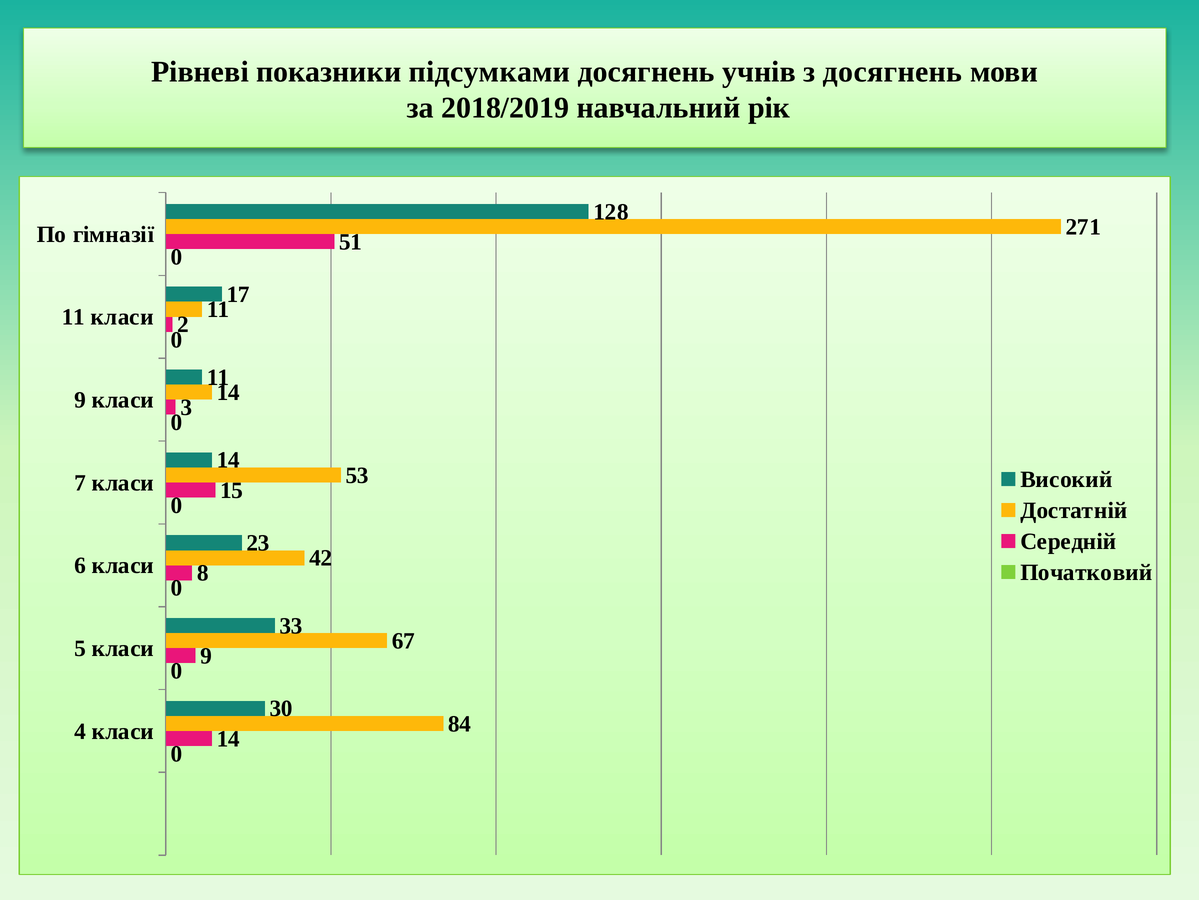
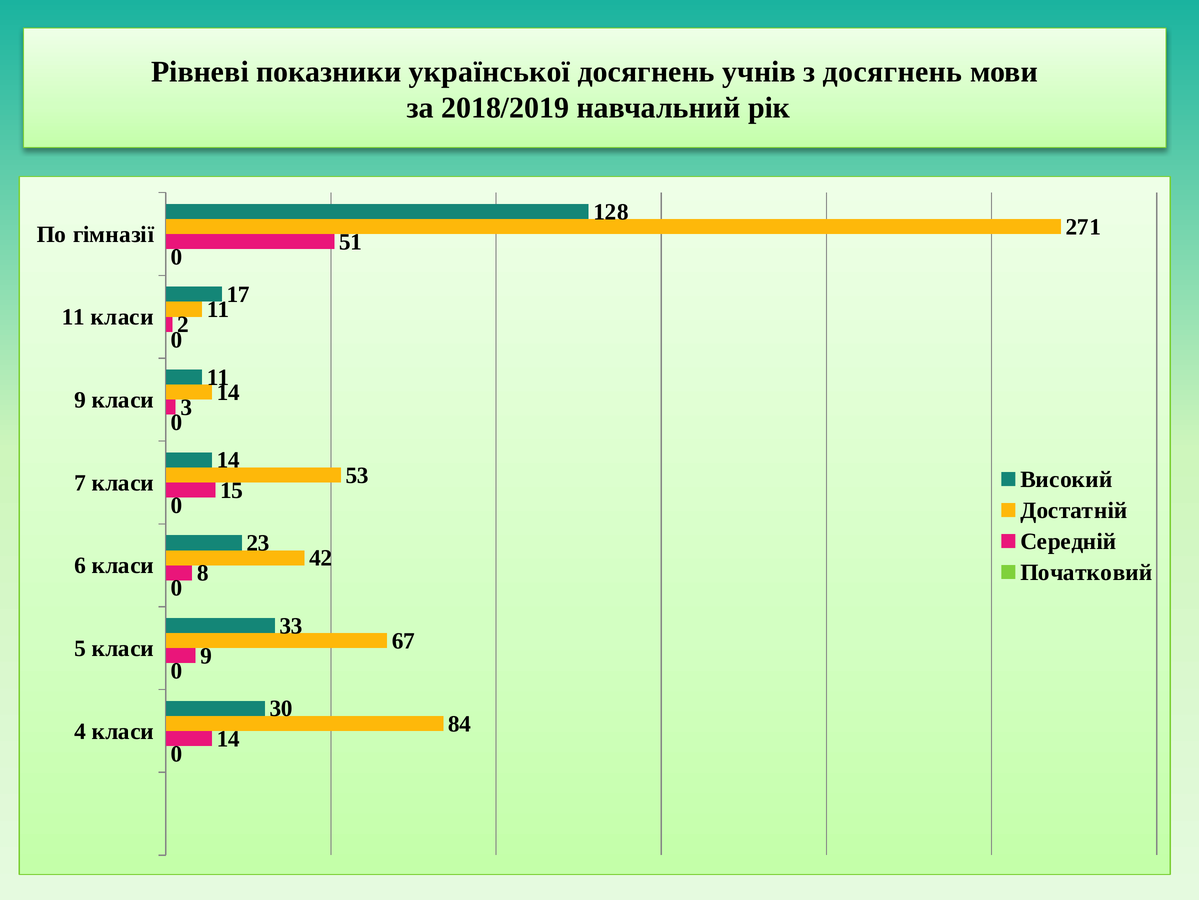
підсумками: підсумками -> української (489, 72)
